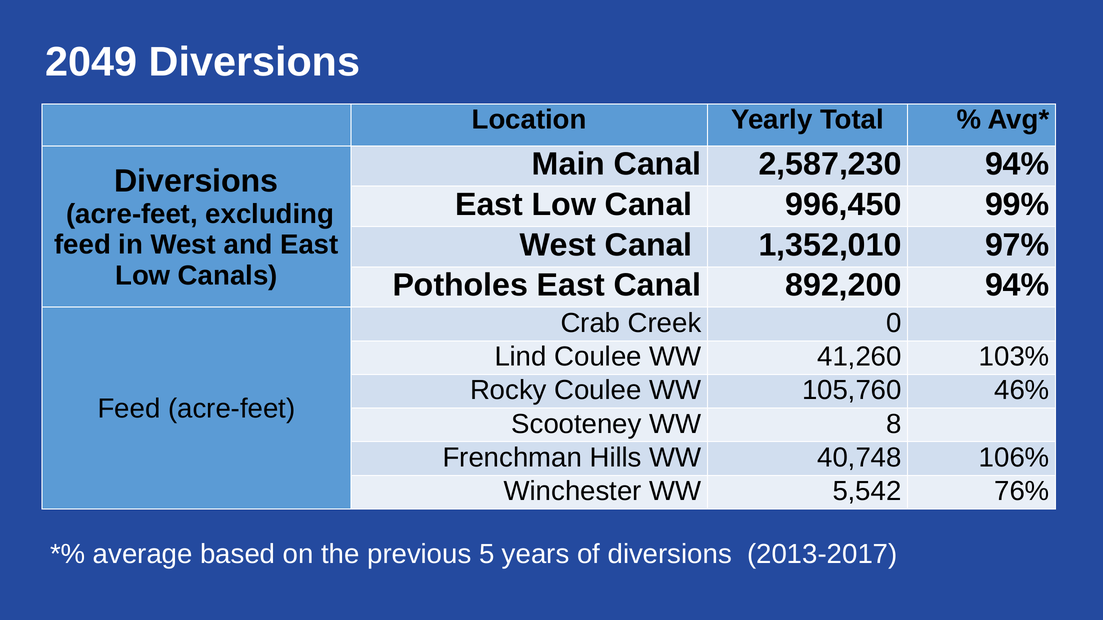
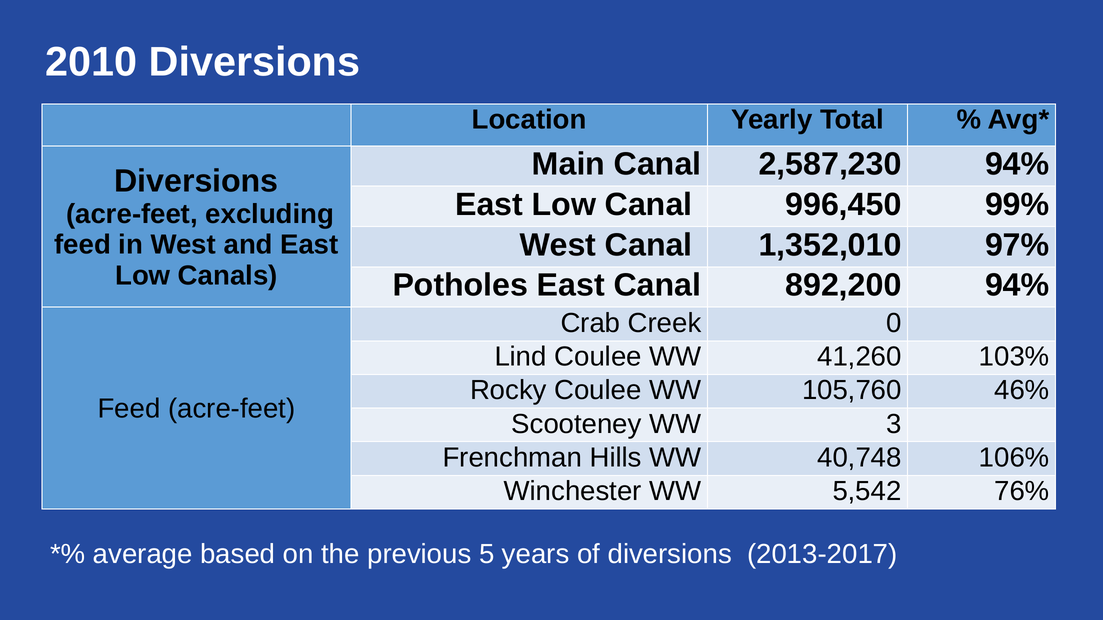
2049: 2049 -> 2010 (91, 62)
8: 8 -> 3 (894, 424)
